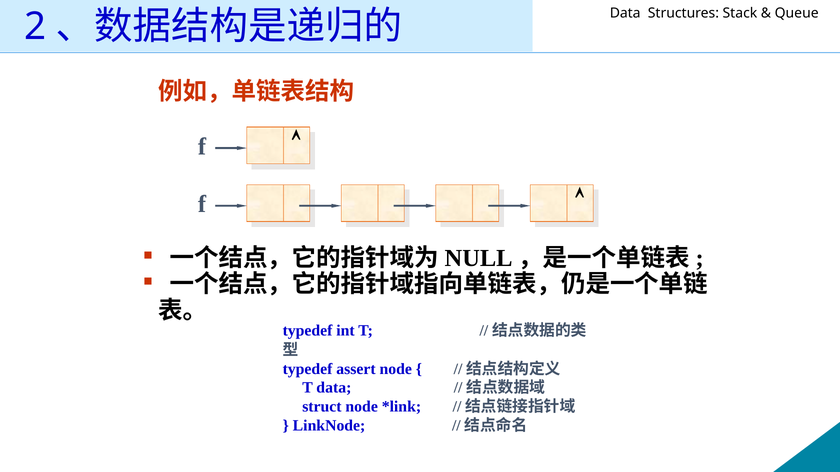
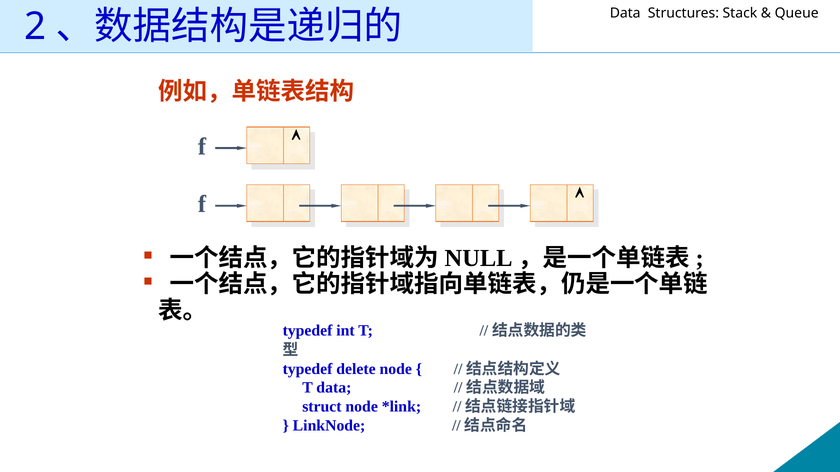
assert: assert -> delete (356, 369)
